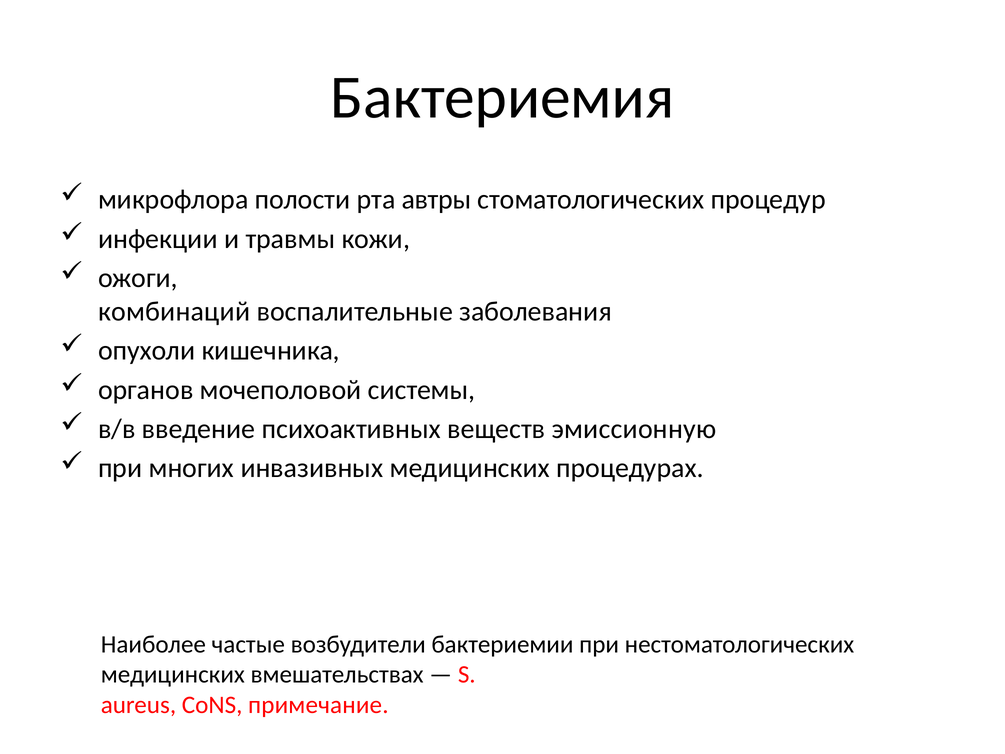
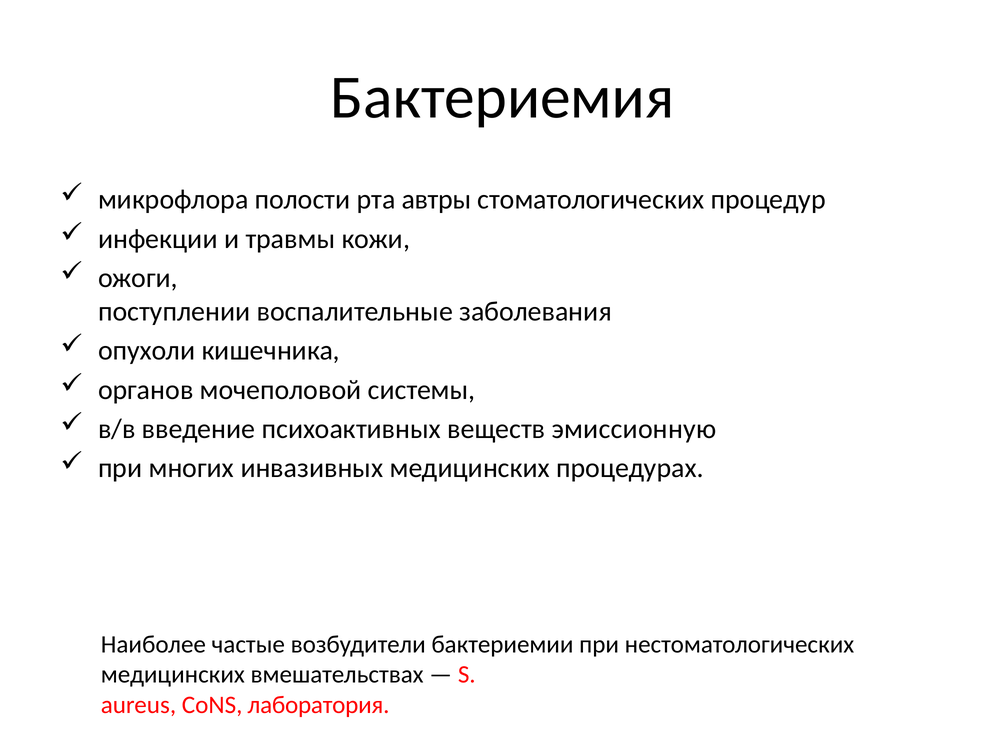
комбинаций: комбинаций -> поступлении (174, 311)
примечание: примечание -> лаборатория (319, 705)
